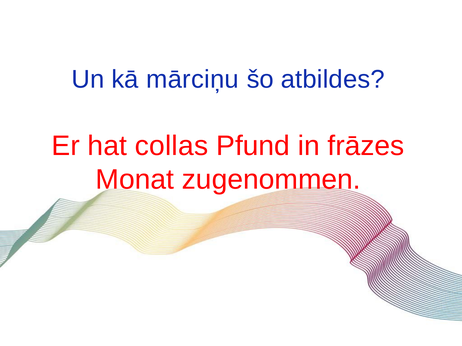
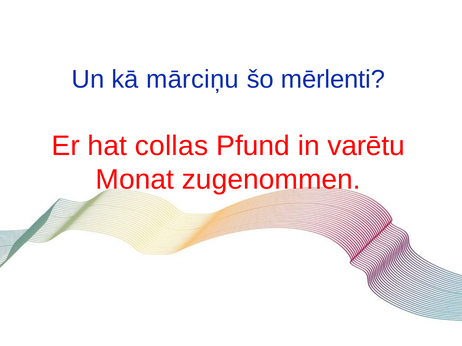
atbildes: atbildes -> mērlenti (333, 80)
frāzes: frāzes -> varētu (366, 146)
